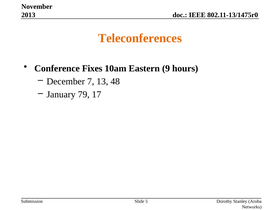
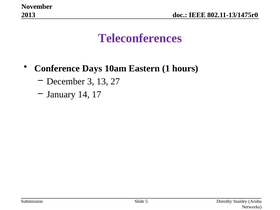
Teleconferences colour: orange -> purple (140, 38)
Fixes: Fixes -> Days (92, 68)
9: 9 -> 1 (166, 68)
7: 7 -> 3 (91, 81)
48: 48 -> 27 (115, 81)
79: 79 -> 14 (84, 94)
